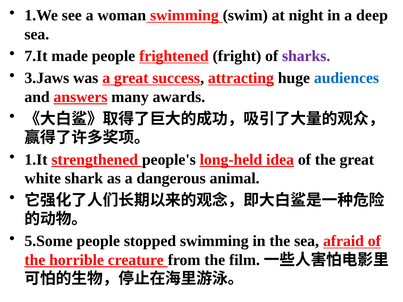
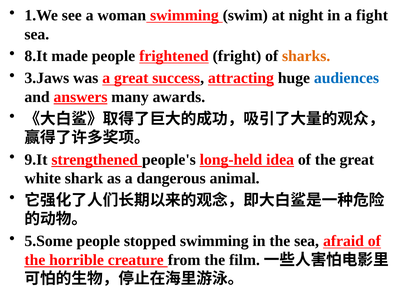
deep: deep -> fight (372, 15)
7.It: 7.It -> 8.It (36, 56)
sharks colour: purple -> orange (306, 56)
1.It: 1.It -> 9.It (36, 160)
